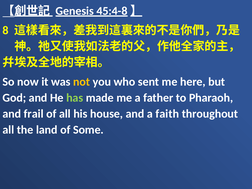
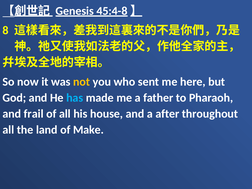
has colour: light green -> light blue (75, 98)
faith: faith -> after (167, 114)
Some: Some -> Make (88, 130)
